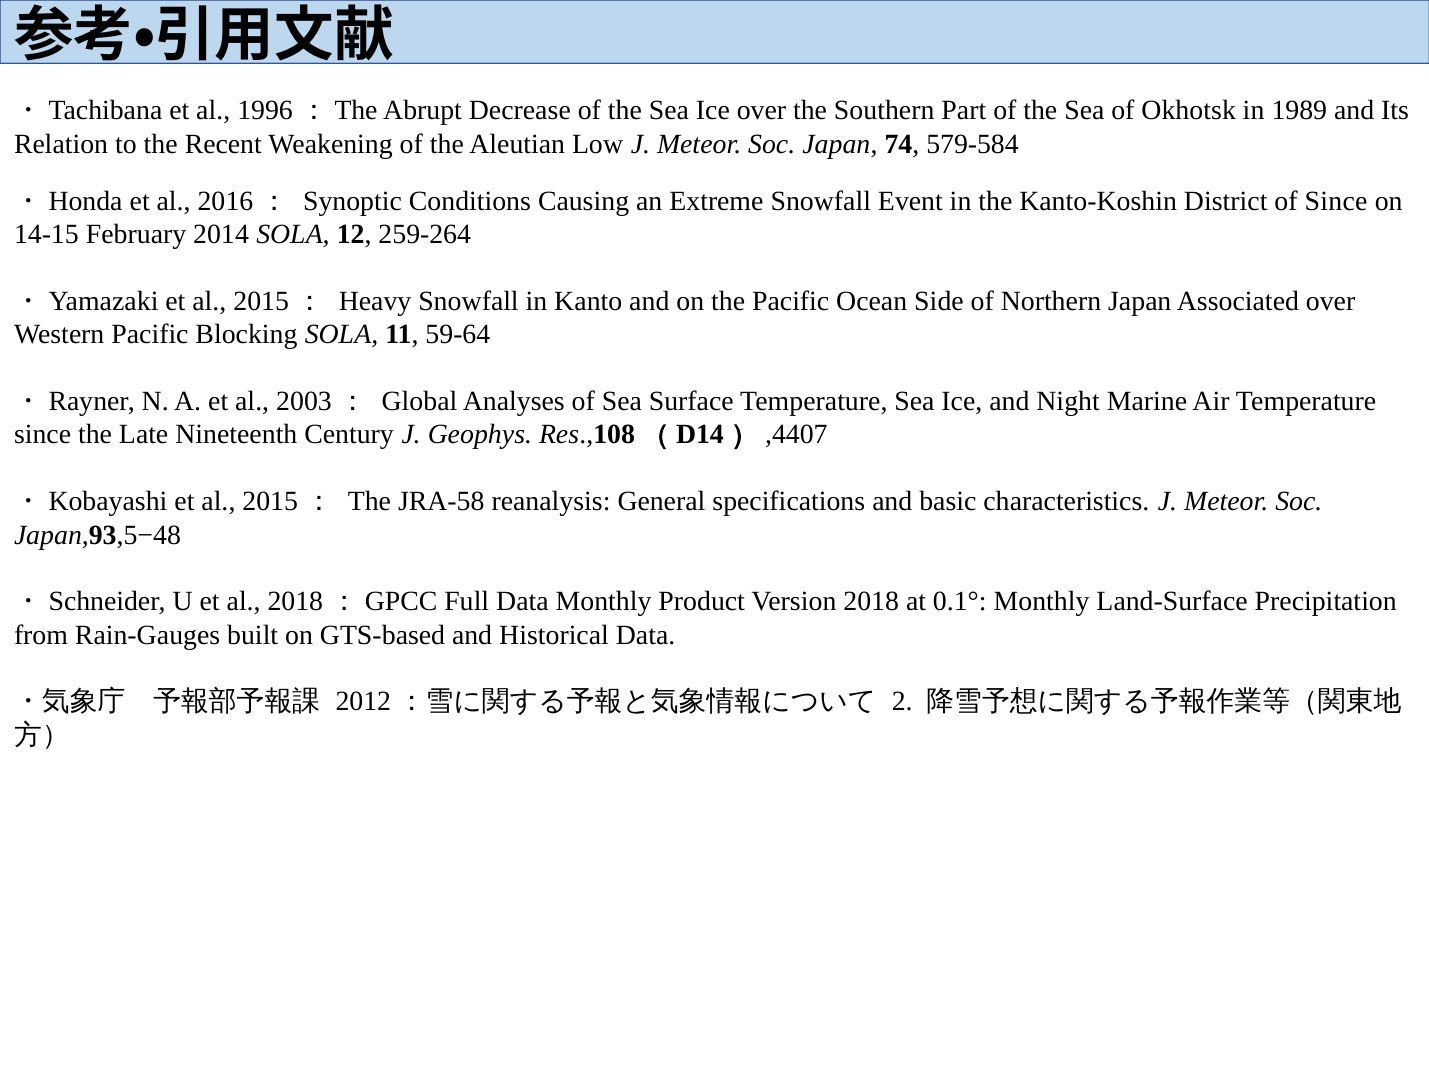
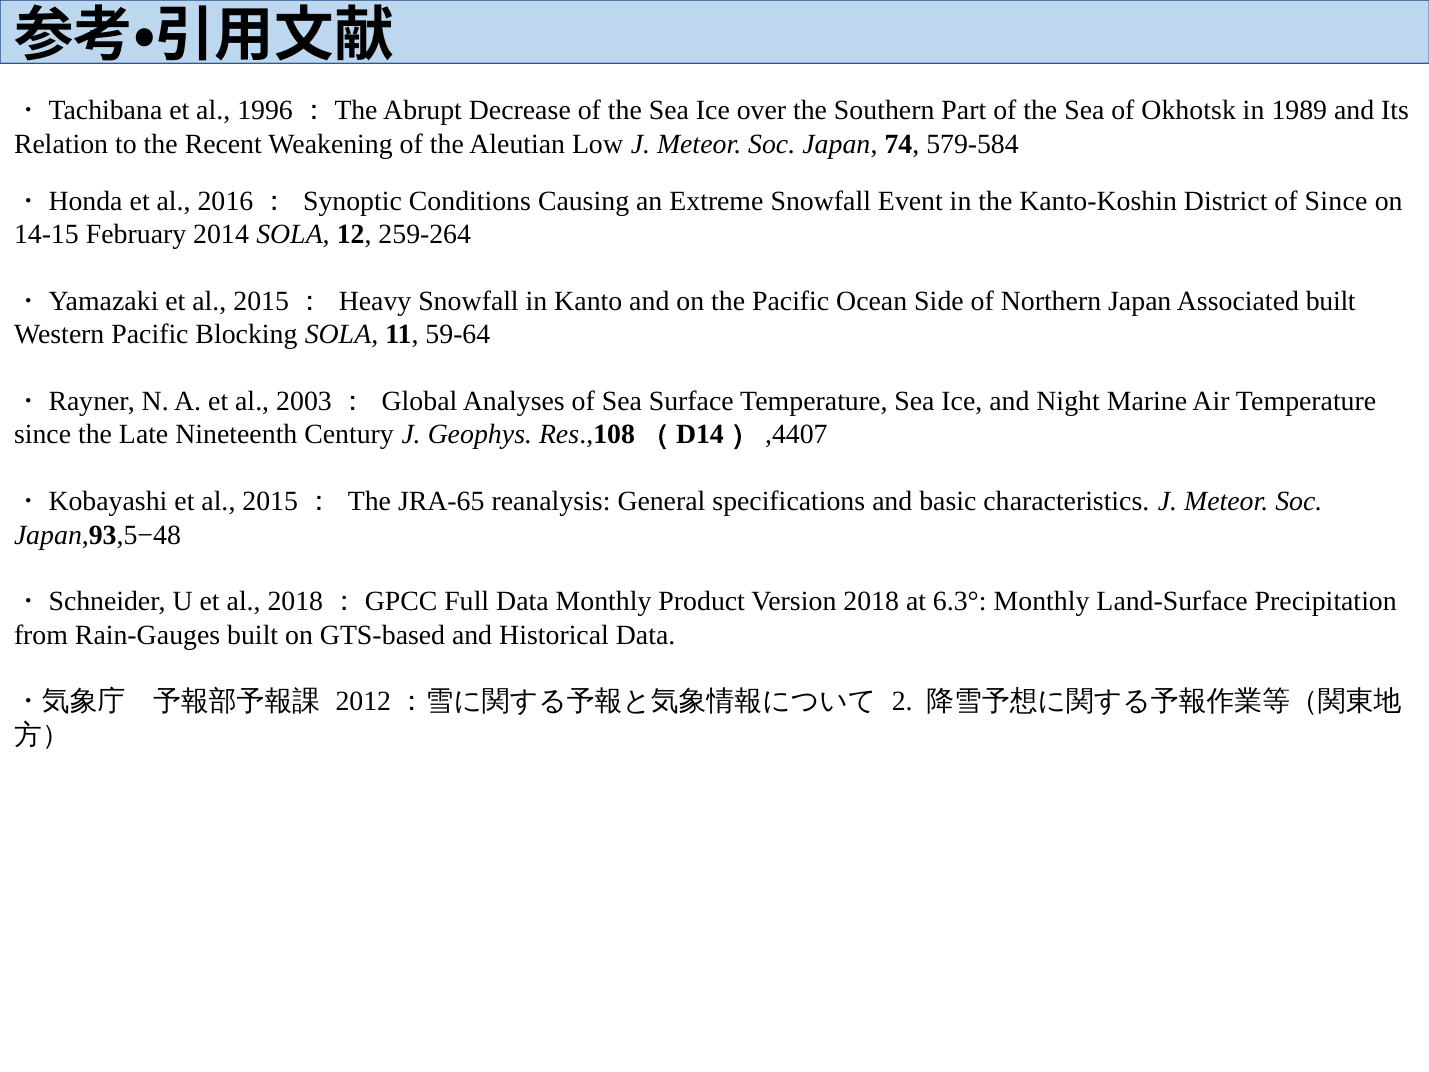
Associated over: over -> built (1331, 301)
JRA-58: JRA-58 -> JRA-65 (441, 501)
0.1°: 0.1° -> 6.3° (960, 602)
